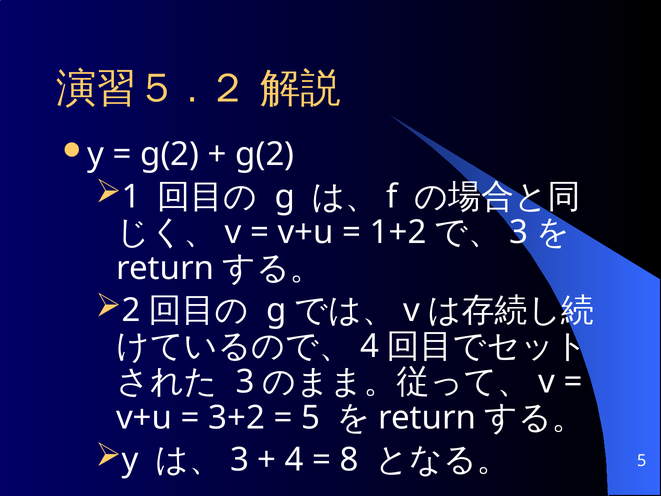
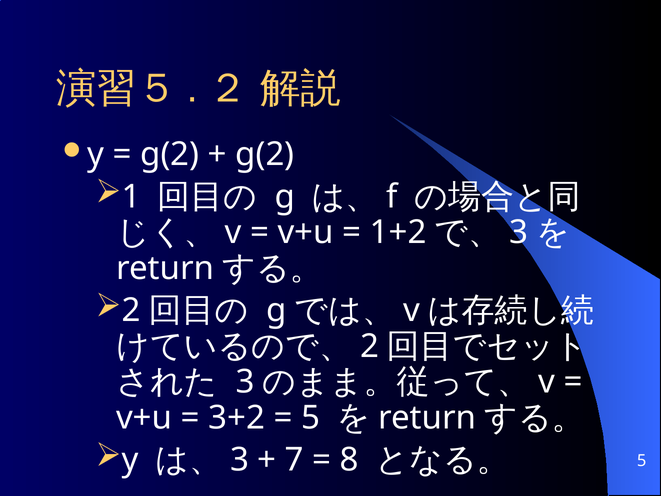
4: 4 -> 2 (370, 346)
4: 4 -> 7 (294, 460)
